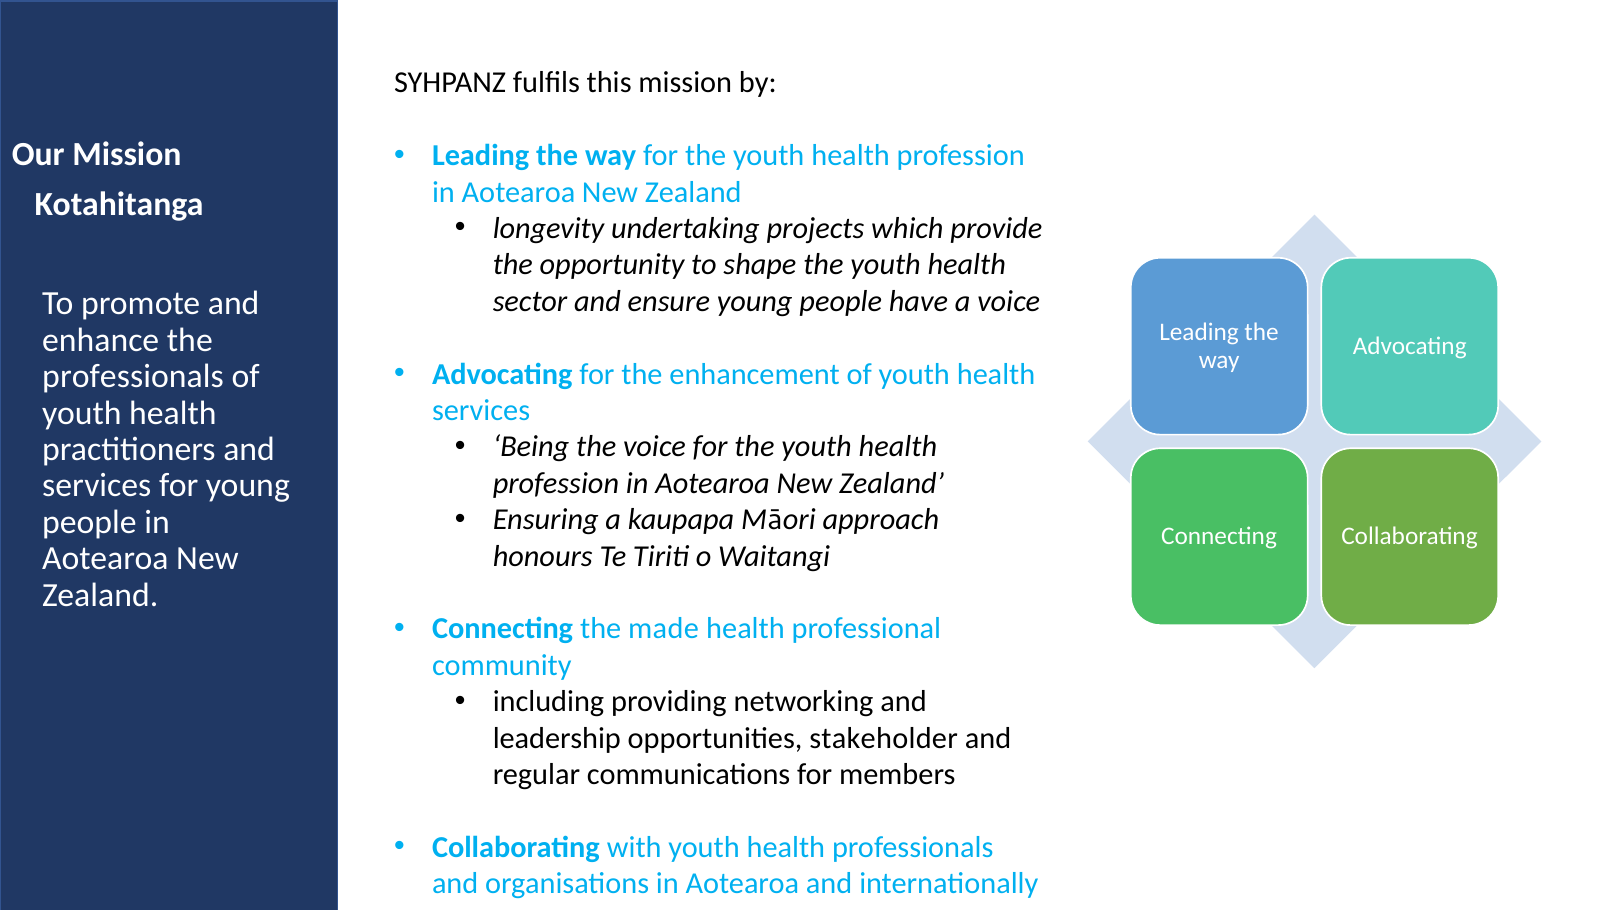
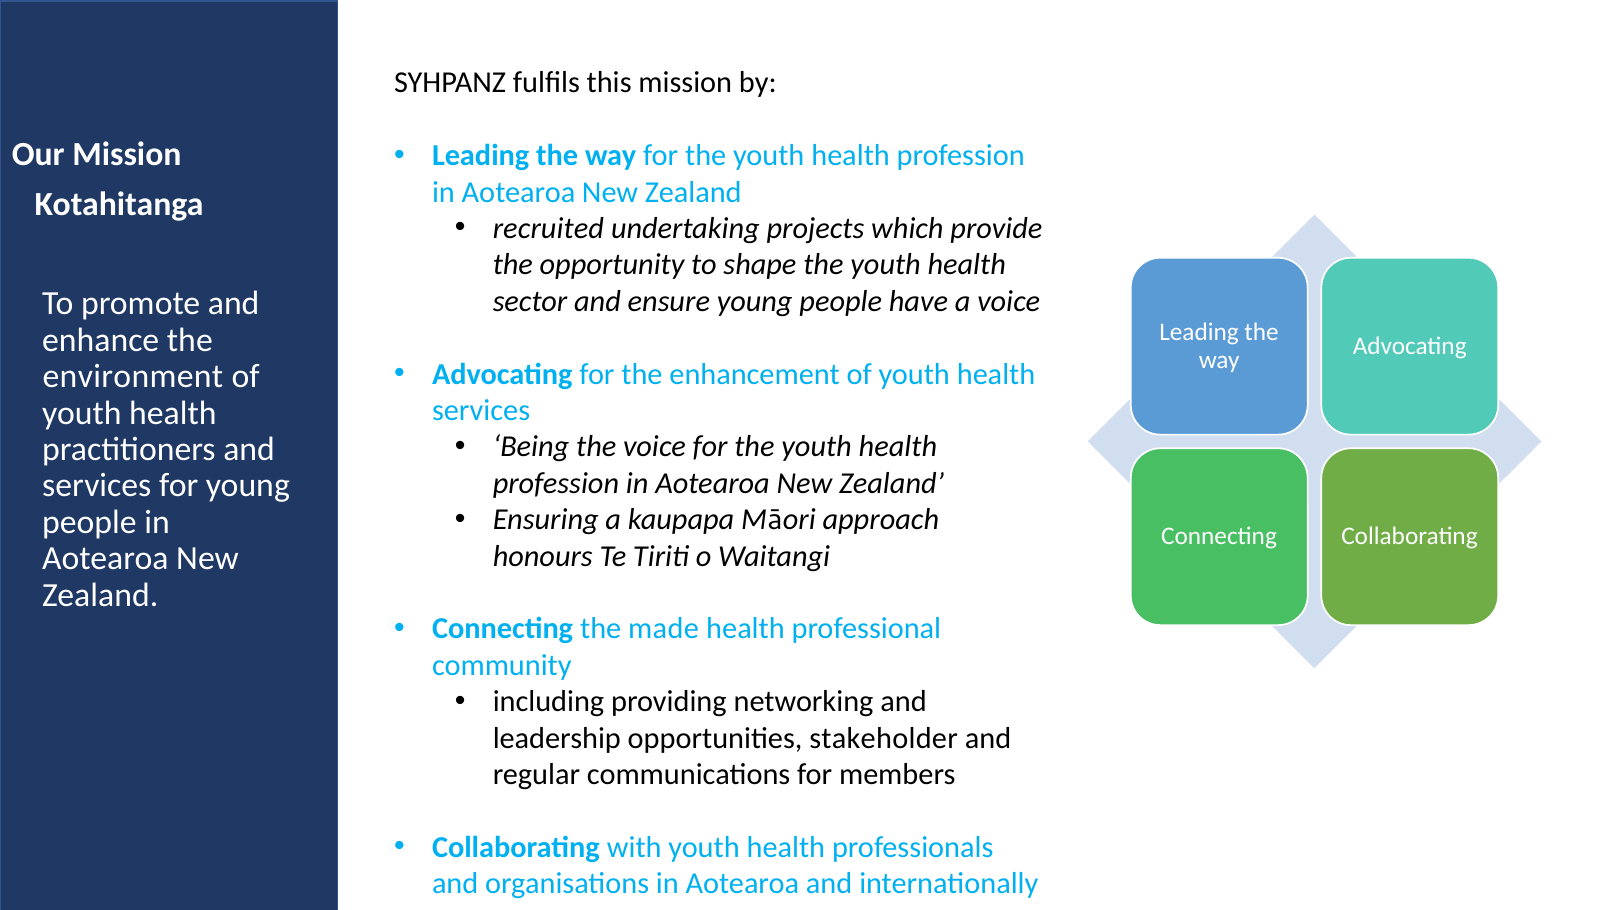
longevity: longevity -> recruited (548, 229)
professionals: professionals -> environment (133, 377)
